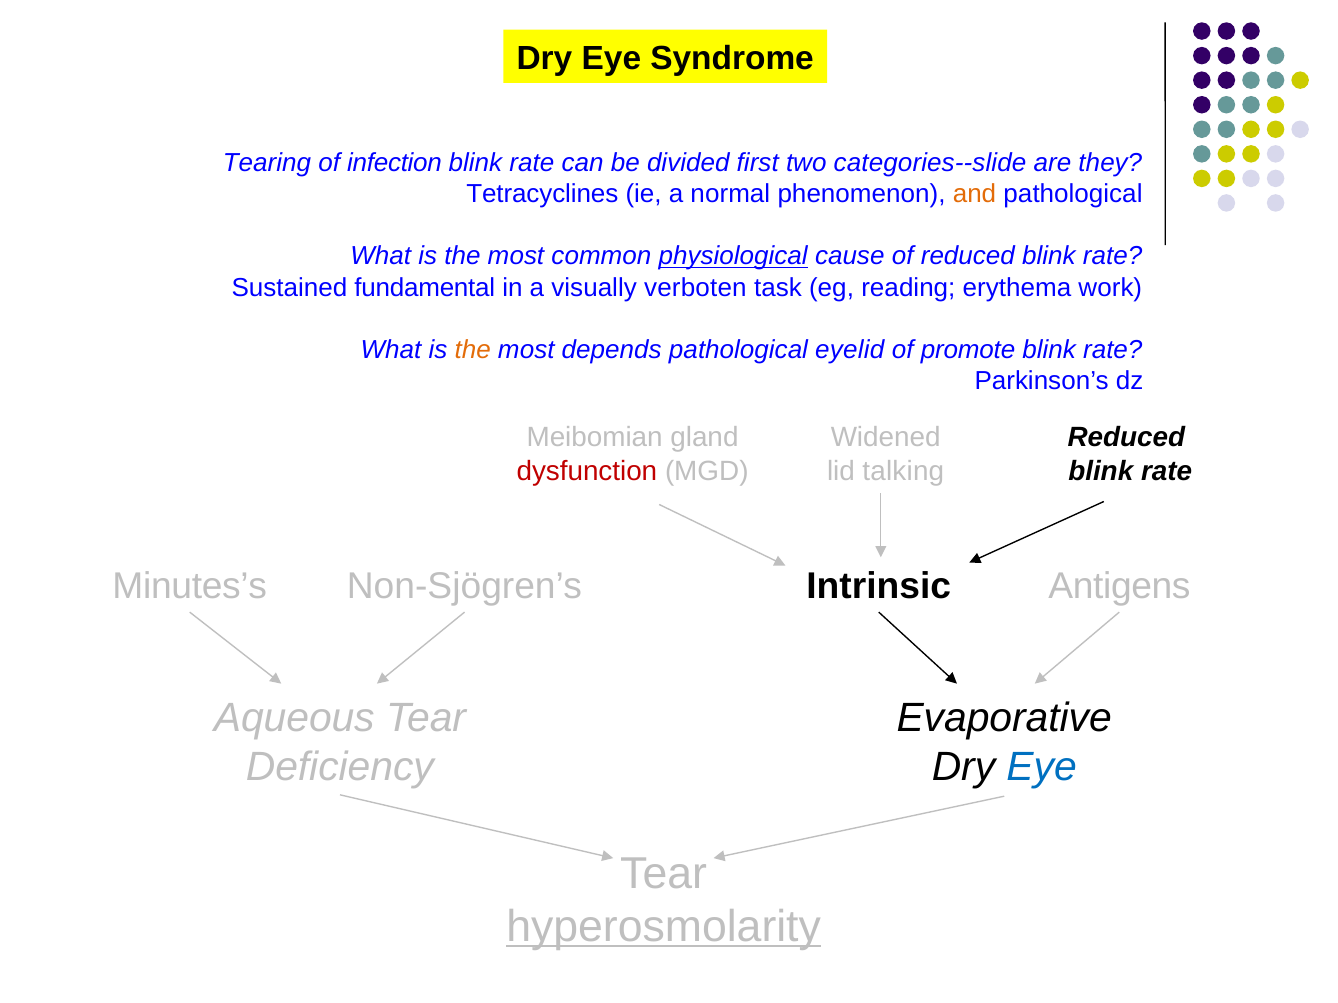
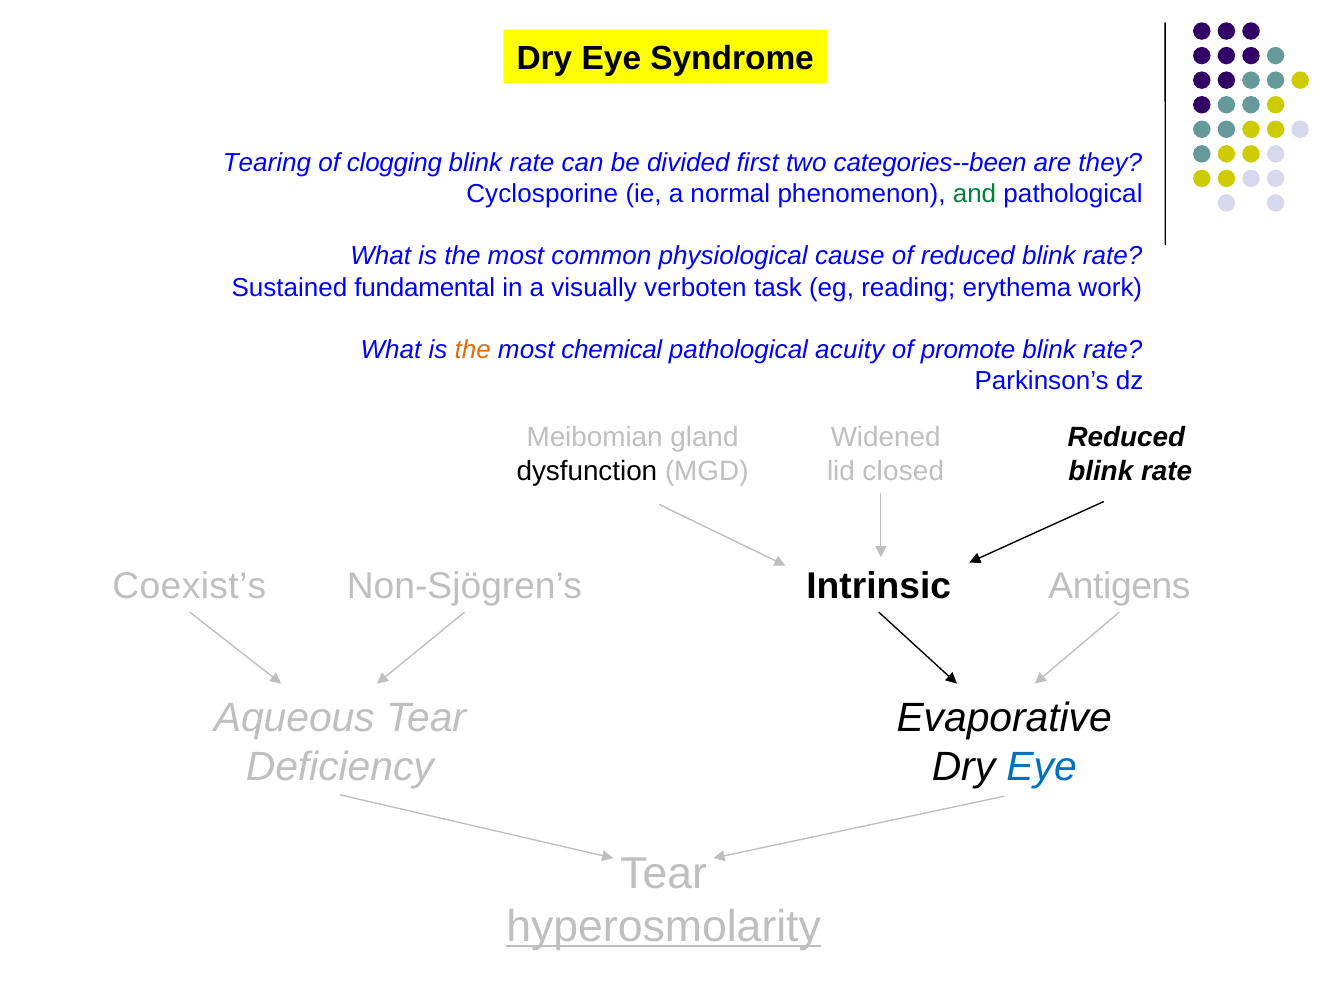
infection: infection -> clogging (395, 163)
categories--slide: categories--slide -> categories--been (930, 163)
Tetracyclines: Tetracyclines -> Cyclosporine (542, 194)
and colour: orange -> green (975, 194)
physiological underline: present -> none (733, 256)
depends: depends -> chemical (612, 350)
eyelid: eyelid -> acuity (850, 350)
dysfunction colour: red -> black (587, 471)
talking: talking -> closed (903, 471)
Minutes’s: Minutes’s -> Coexist’s (189, 586)
